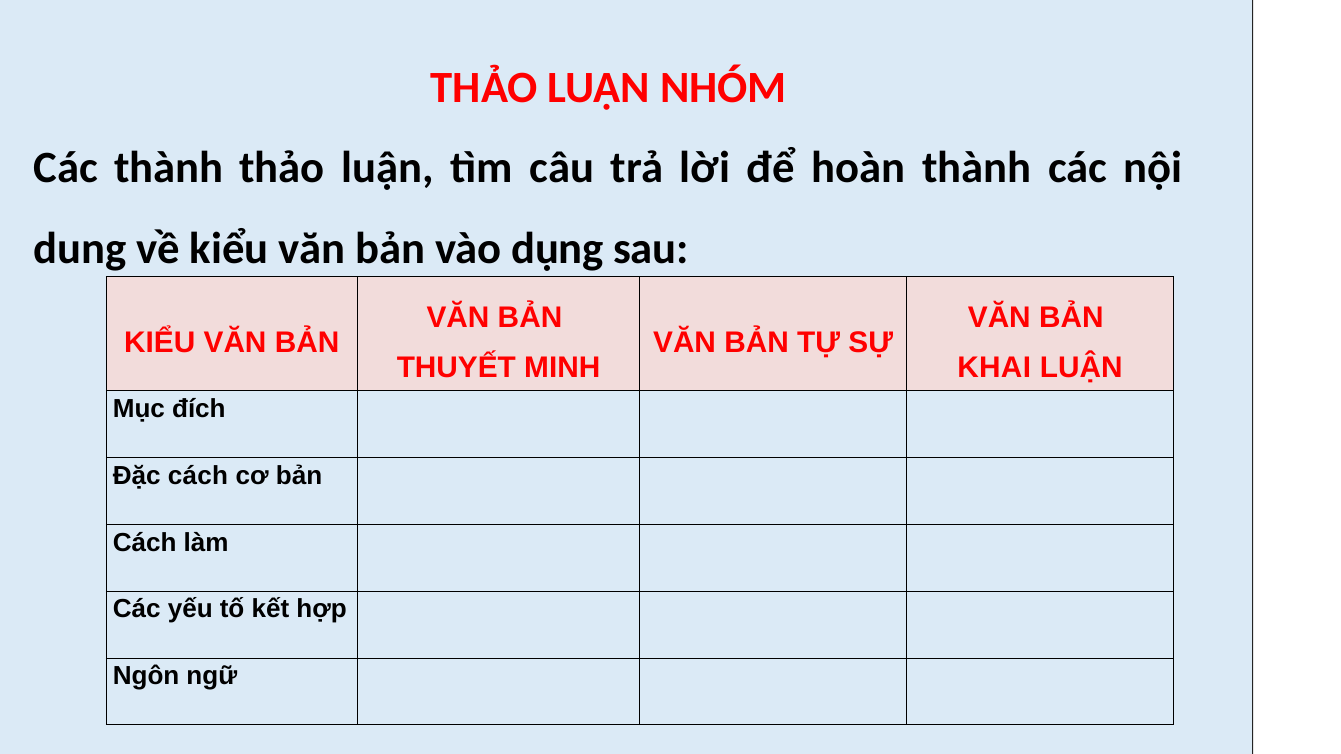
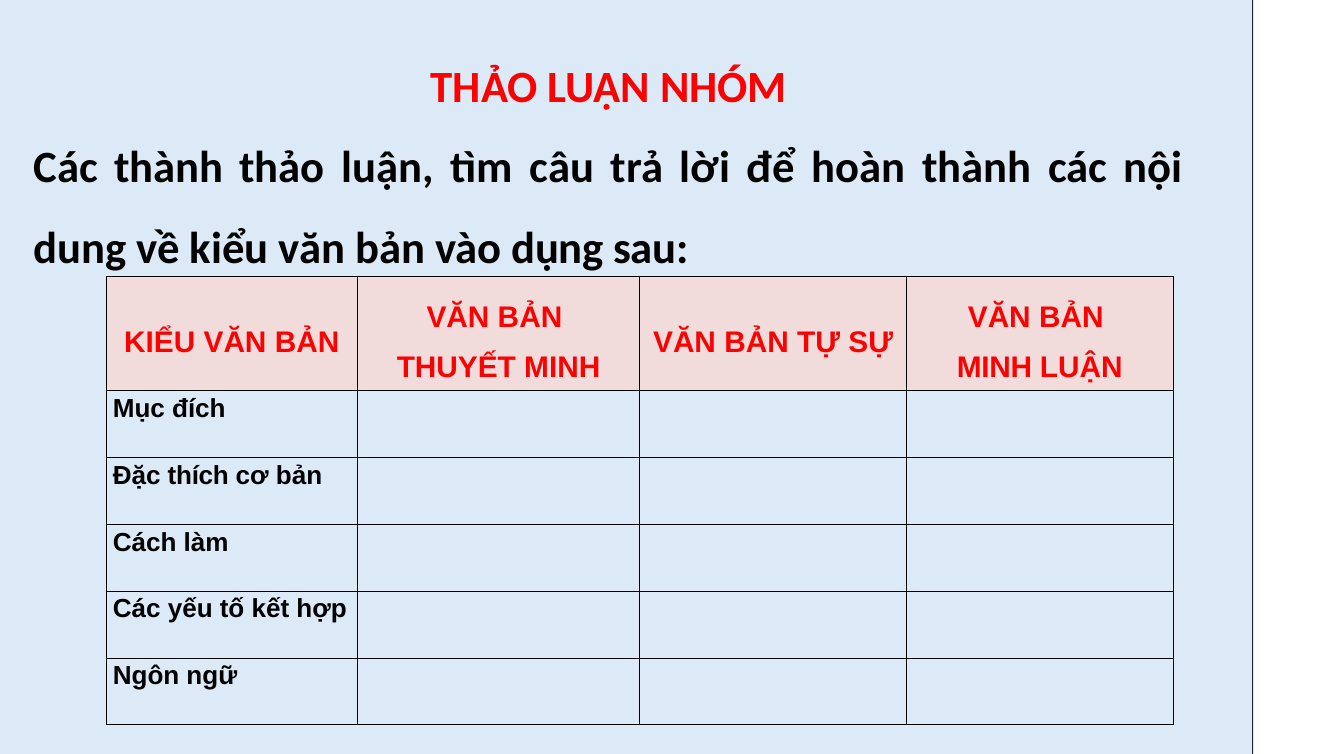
KHAI: KHAI -> MINH (995, 367)
Đặc cách: cách -> thích (198, 476)
